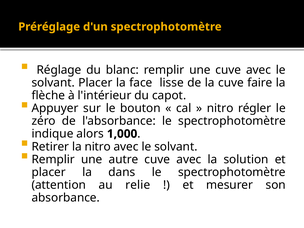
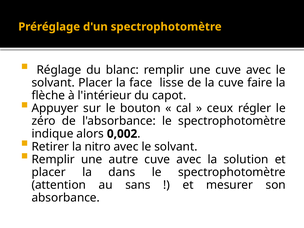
nitro: nitro -> ceux (220, 108)
1,000: 1,000 -> 0,002 (122, 134)
relie: relie -> sans (138, 185)
